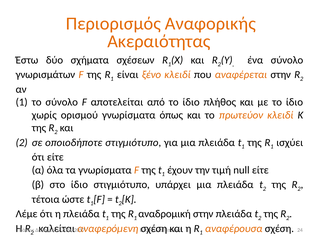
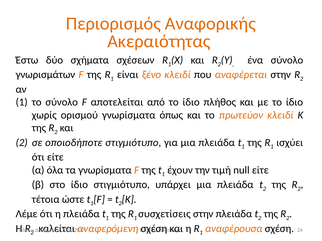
αναδρομική: αναδρομική -> συσχετίσεις (164, 214)
